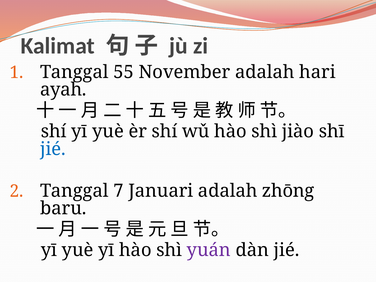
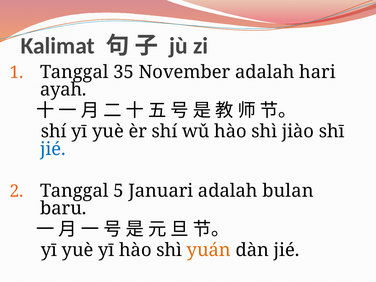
55: 55 -> 35 (124, 72)
7: 7 -> 5 (118, 191)
zhōng: zhōng -> bulan (288, 191)
yuán colour: purple -> orange (209, 250)
